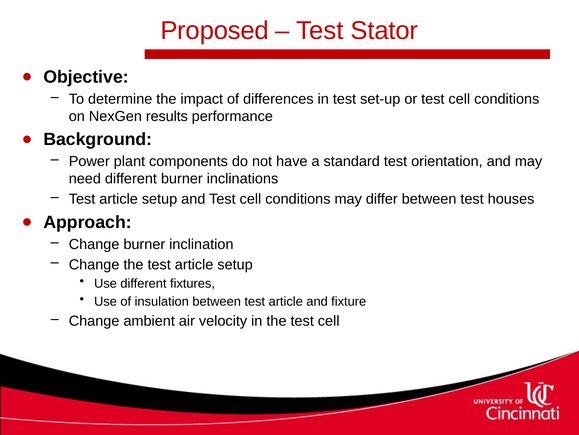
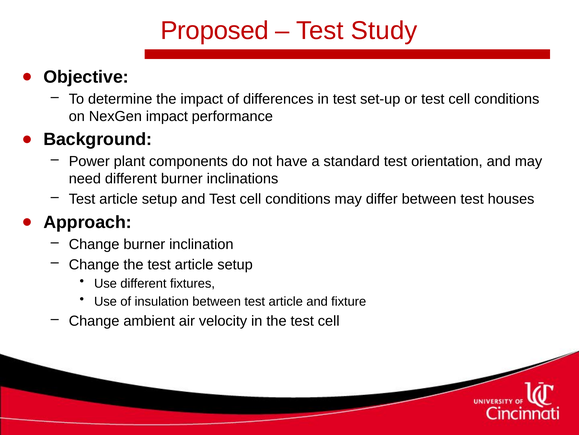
Stator: Stator -> Study (384, 31)
NexGen results: results -> impact (167, 116)
